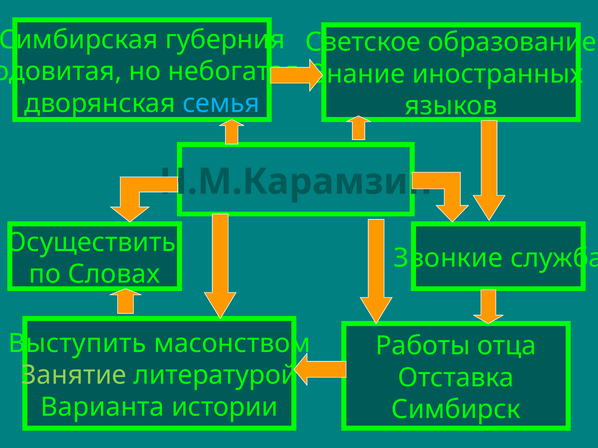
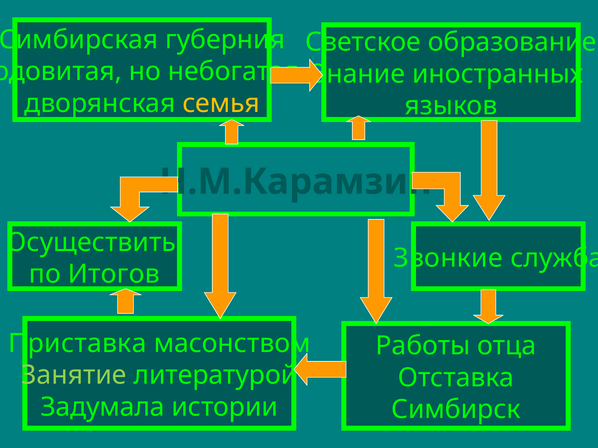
семья colour: light blue -> yellow (221, 104)
Словах: Словах -> Итогов (114, 274)
Выступить: Выступить -> Приставка (77, 344)
Варианта: Варианта -> Задумала (103, 408)
